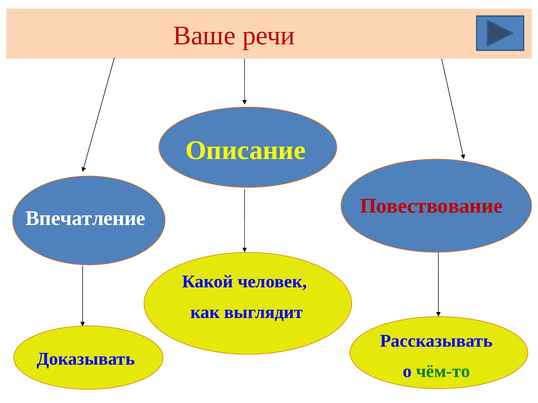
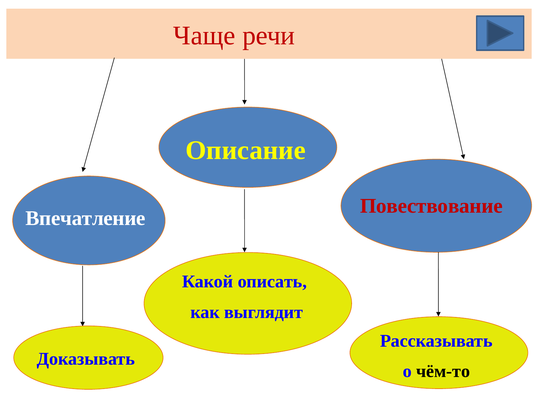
Ваше: Ваше -> Чаще (204, 36)
человек: человек -> описать (272, 282)
чём-то colour: green -> black (443, 372)
